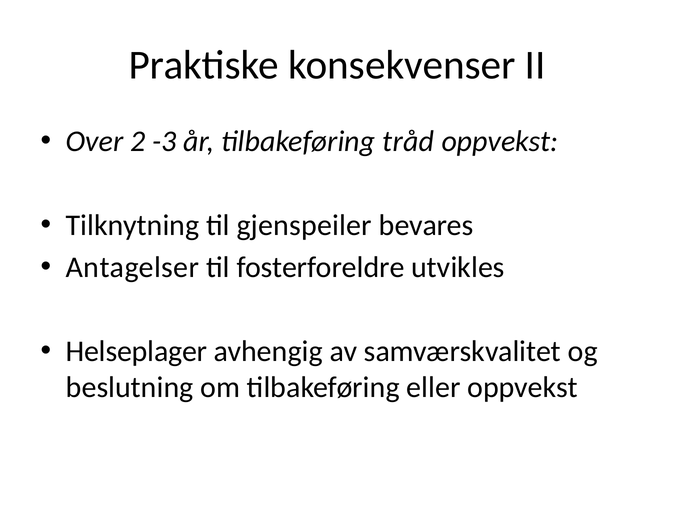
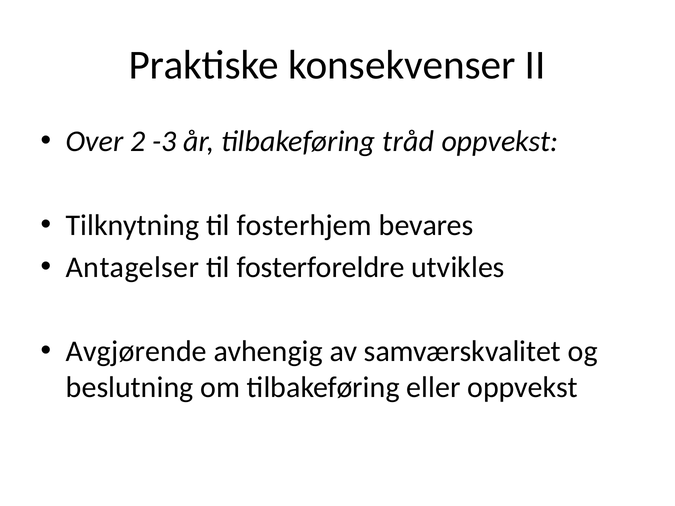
gjenspeiler: gjenspeiler -> fosterhjem (304, 226)
Helseplager: Helseplager -> Avgjørende (136, 352)
